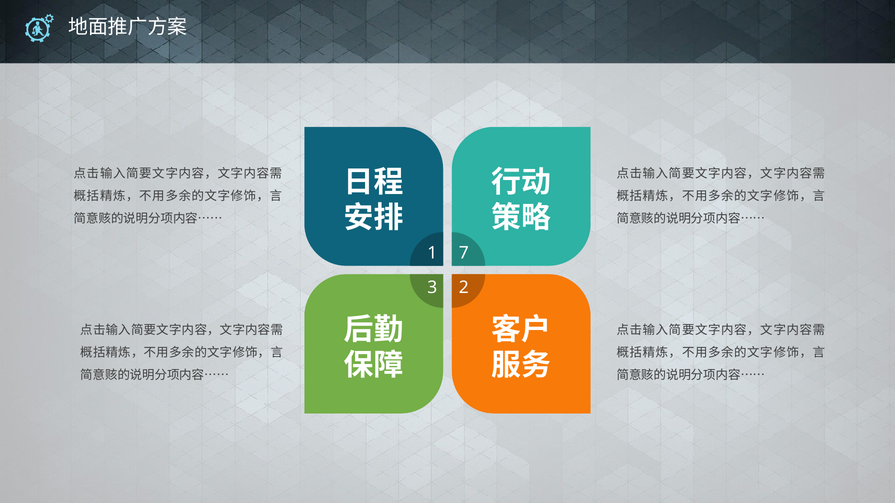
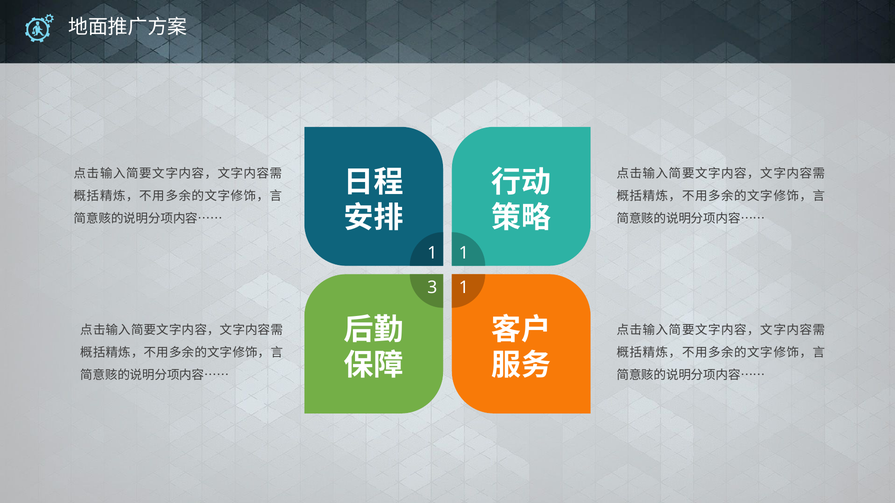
1 7: 7 -> 1 (464, 253)
3 2: 2 -> 1 (464, 288)
